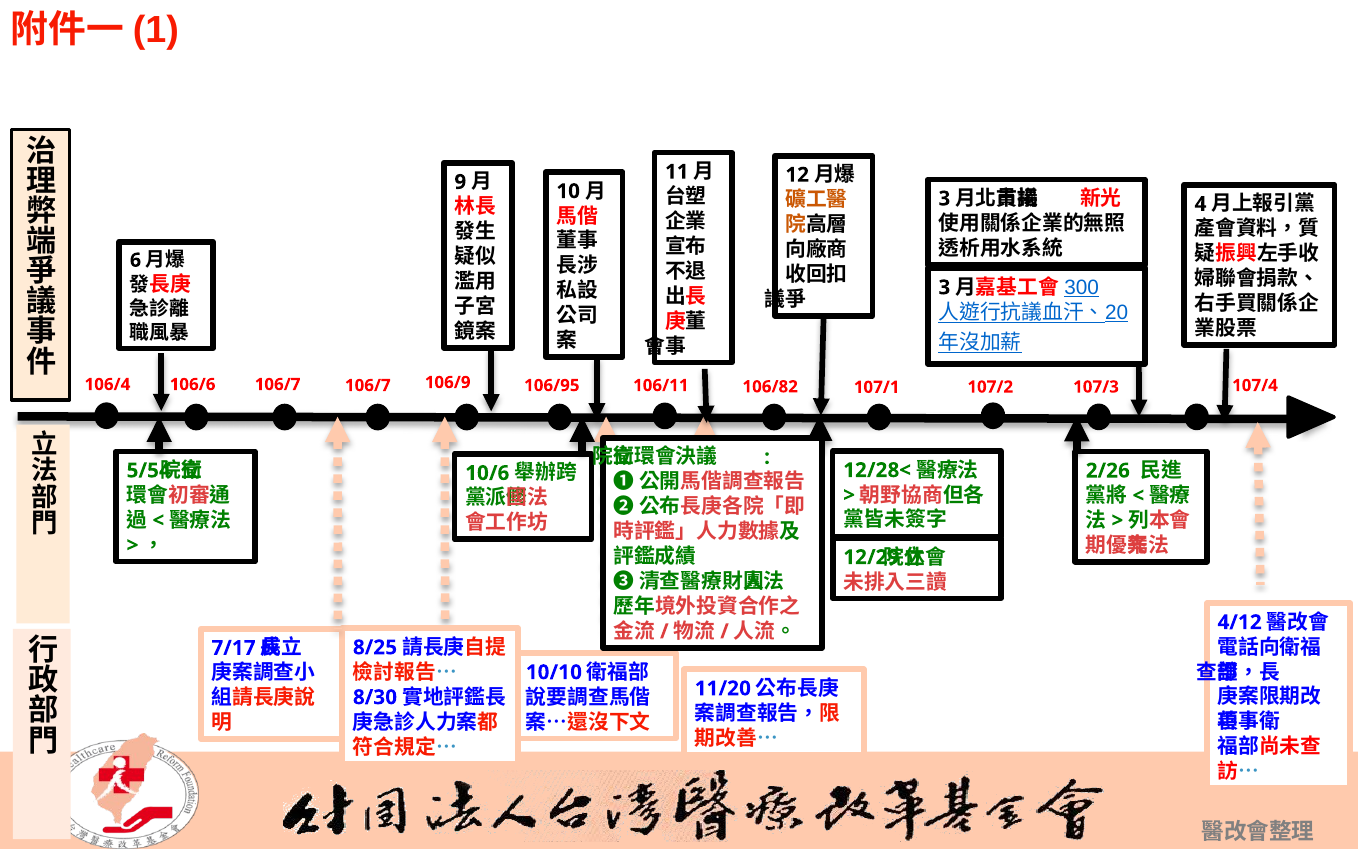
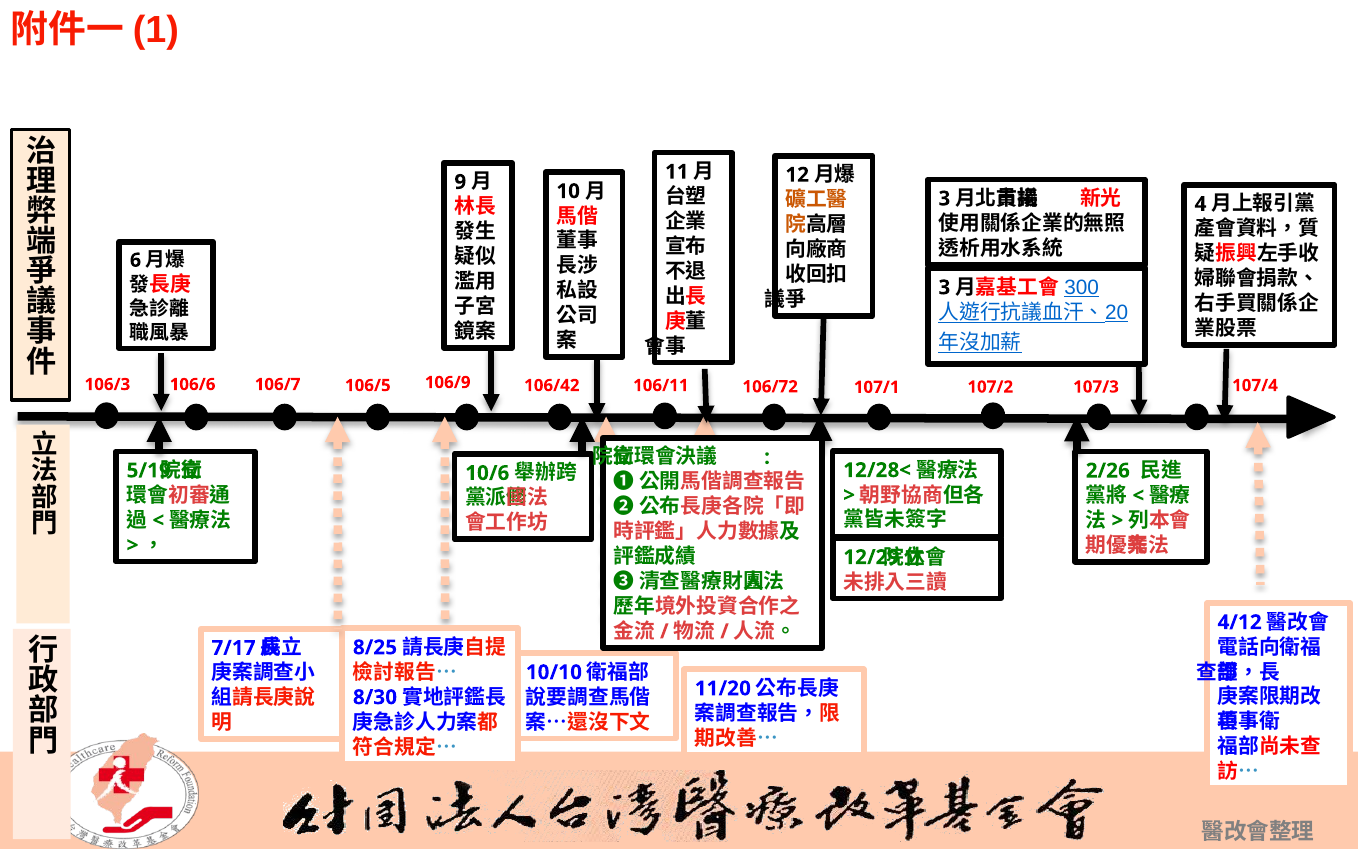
106/4: 106/4 -> 106/3 (107, 384)
106/7 106/7: 106/7 -> 106/5 (368, 385)
106/95: 106/95 -> 106/42 (552, 385)
106/82: 106/82 -> 106/72 (770, 387)
5/54: 5/54 -> 5/19 (149, 470)
